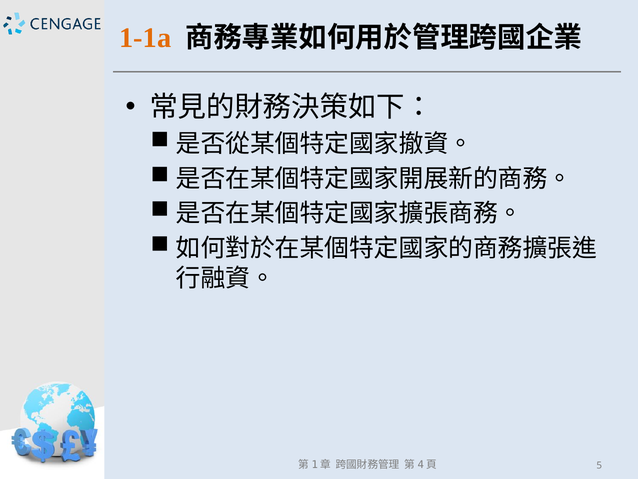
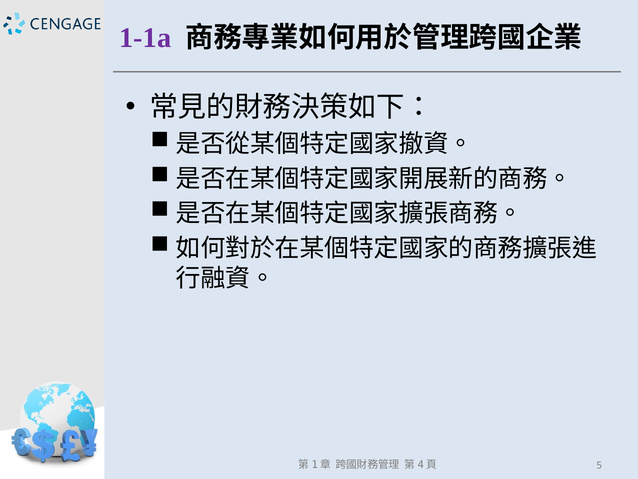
1-1a colour: orange -> purple (145, 38)
